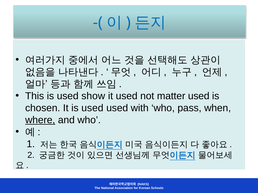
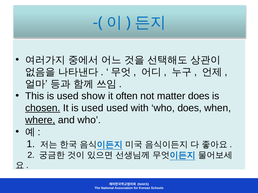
it used: used -> often (127, 96)
matter used: used -> does (199, 96)
chosen underline: none -> present (43, 108)
who pass: pass -> does (190, 108)
